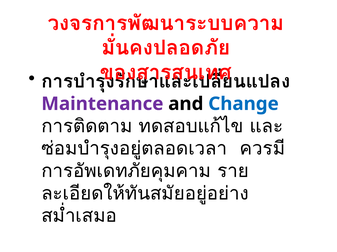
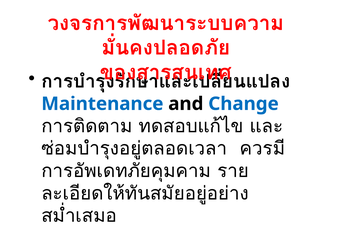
Maintenance colour: purple -> blue (102, 104)
